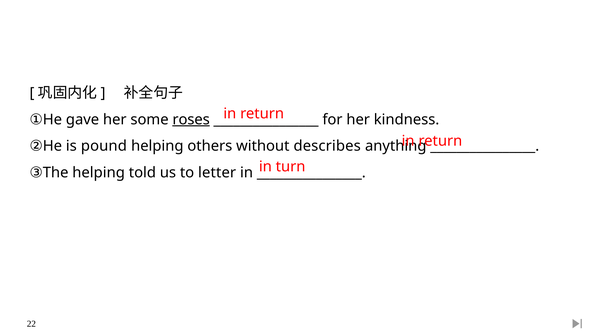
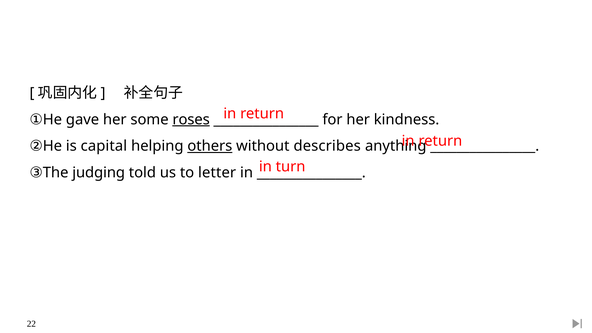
pound: pound -> capital (104, 146)
others underline: none -> present (210, 146)
helping: helping -> judging (99, 173)
